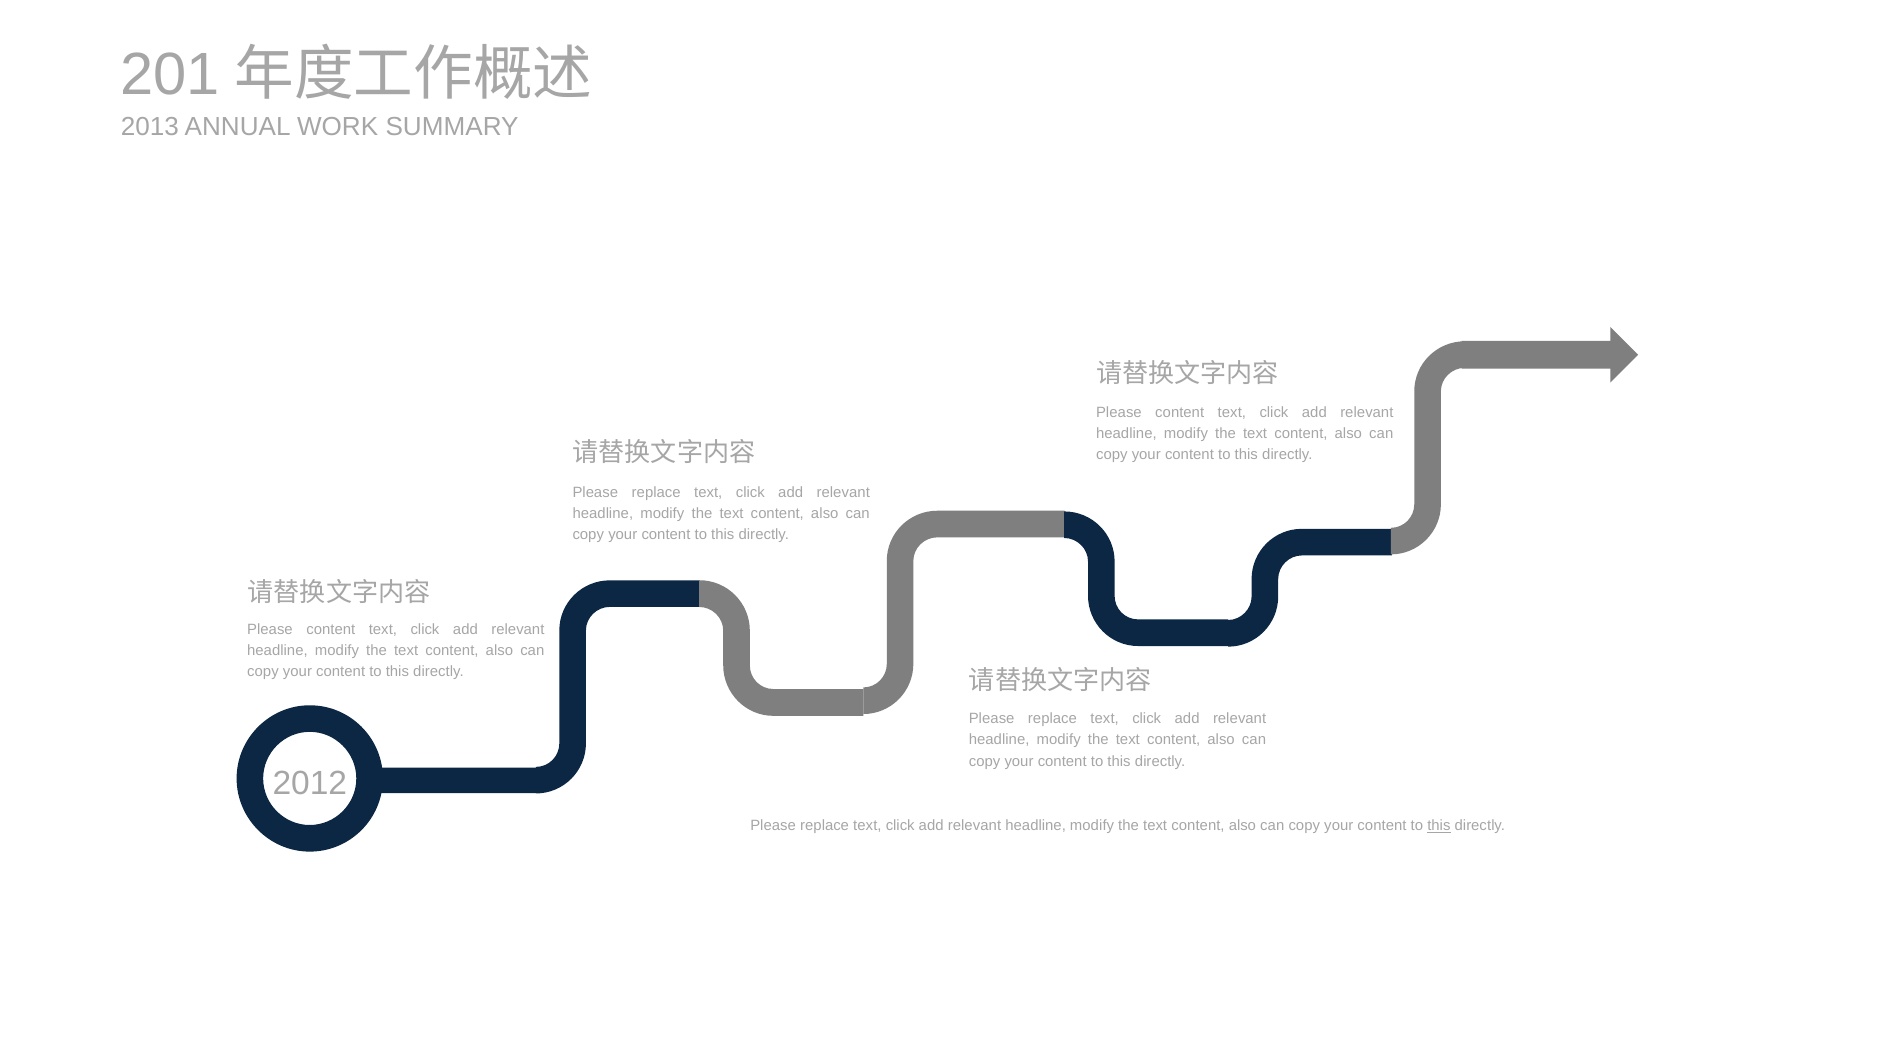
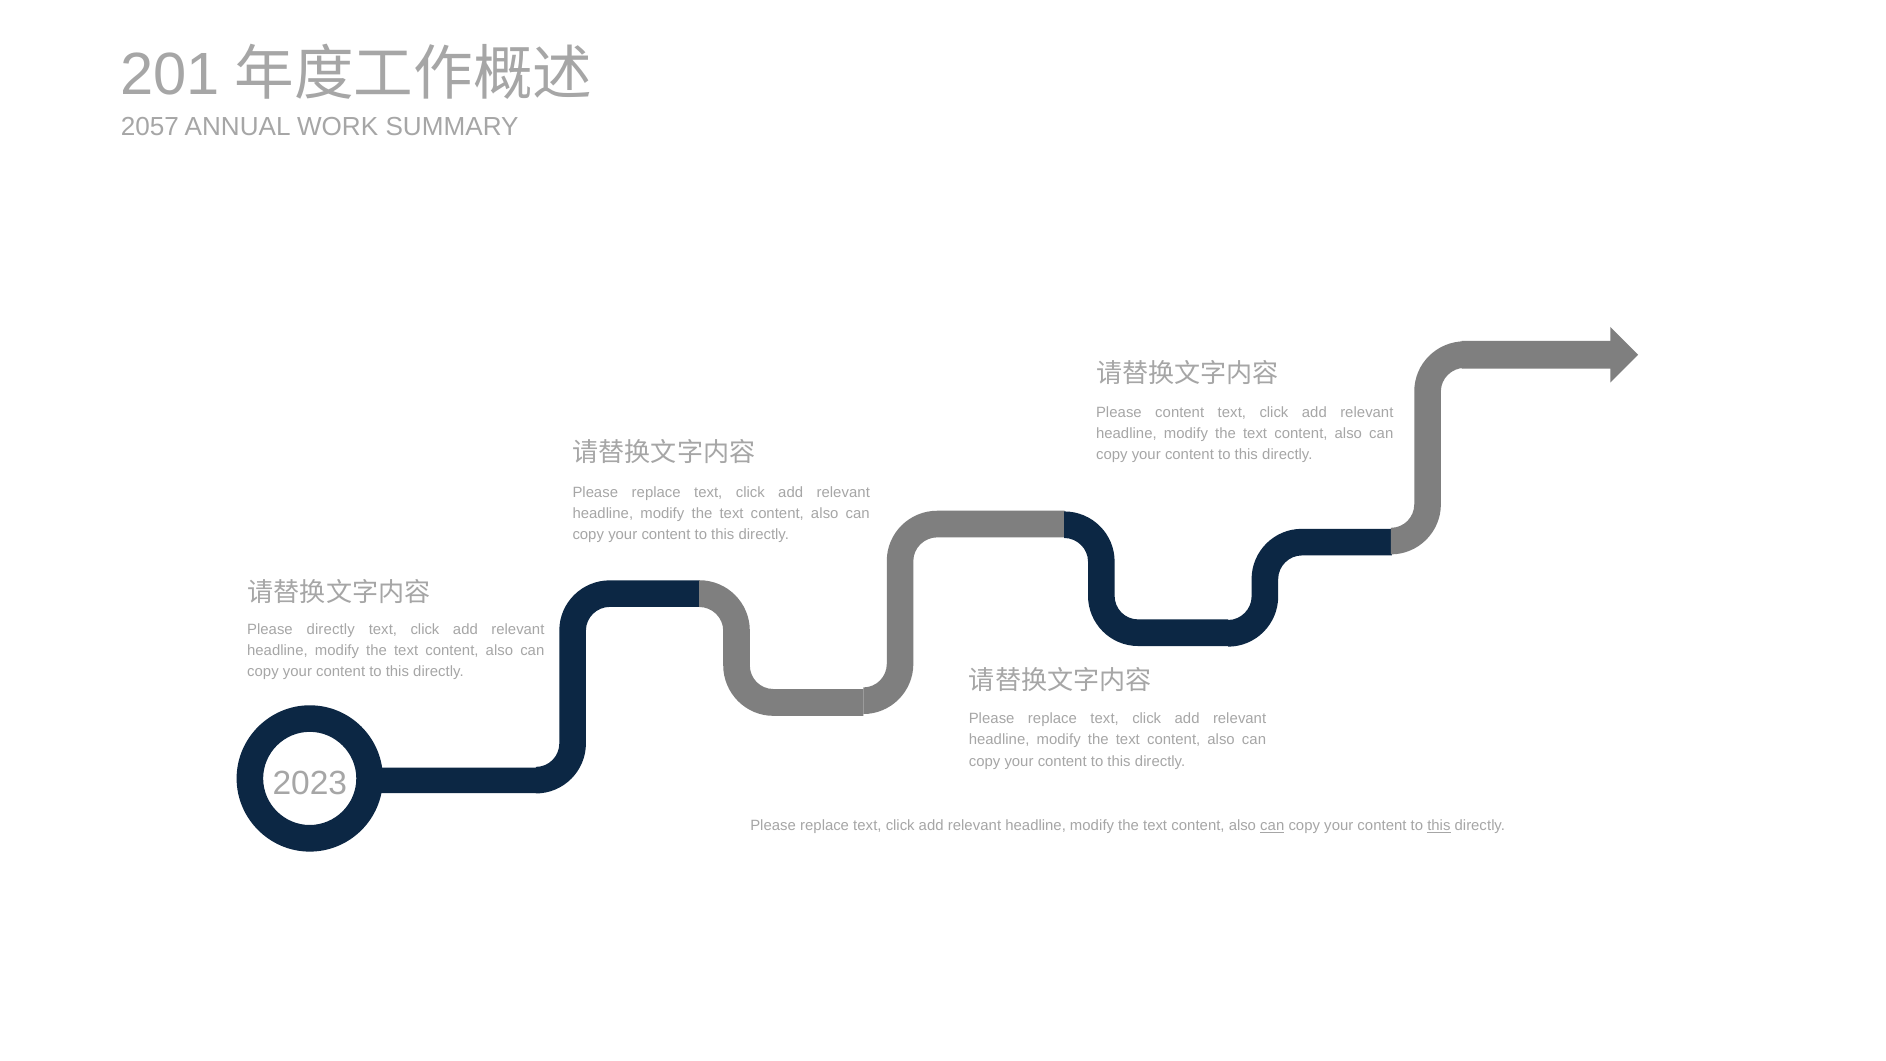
2013: 2013 -> 2057 (150, 127)
content: content -> directly (331, 629)
2012: 2012 -> 2023 (310, 783)
can underline: none -> present (1272, 826)
